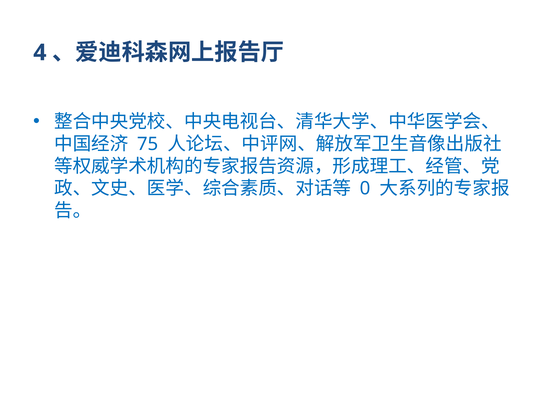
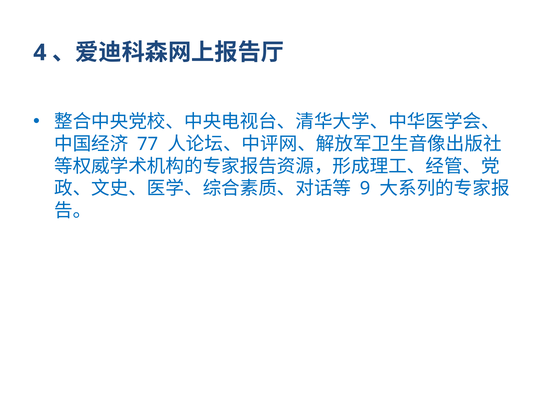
75: 75 -> 77 (148, 144)
0: 0 -> 9 (365, 189)
